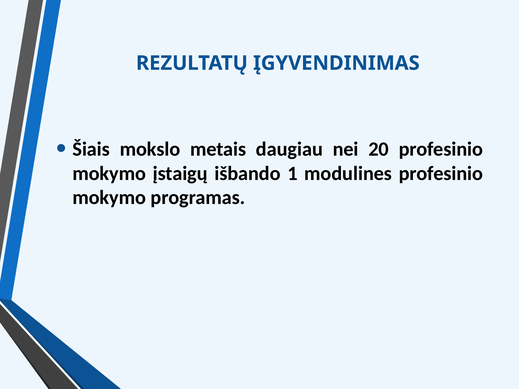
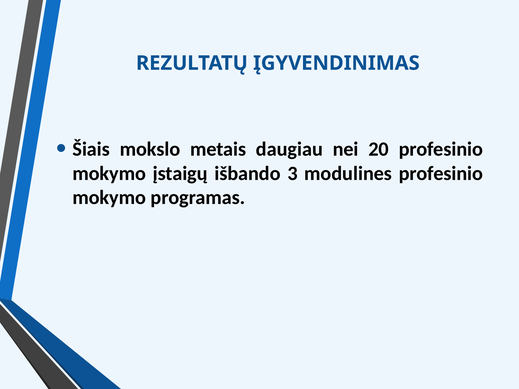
1: 1 -> 3 (292, 174)
